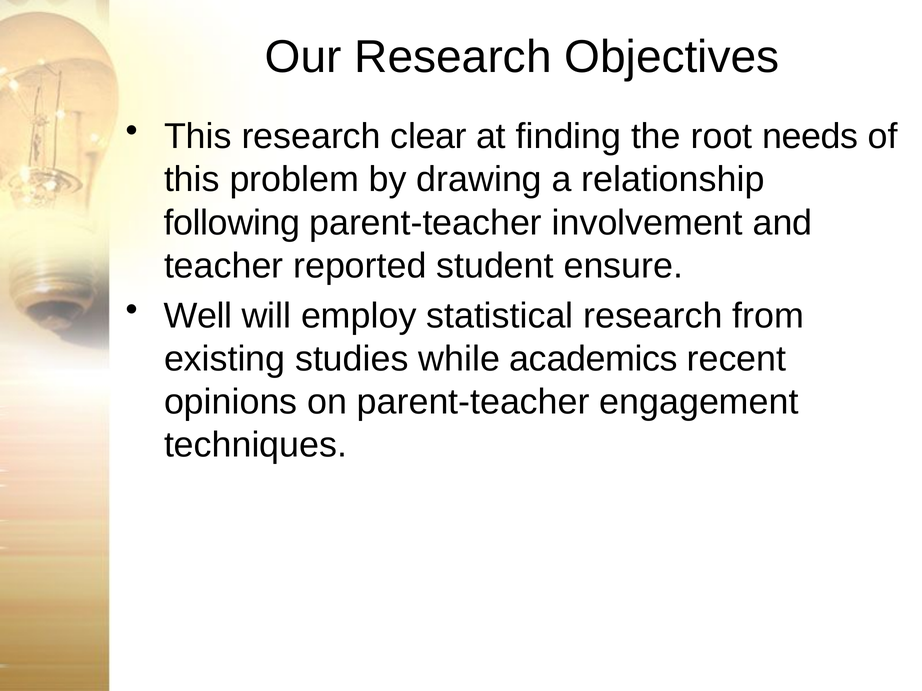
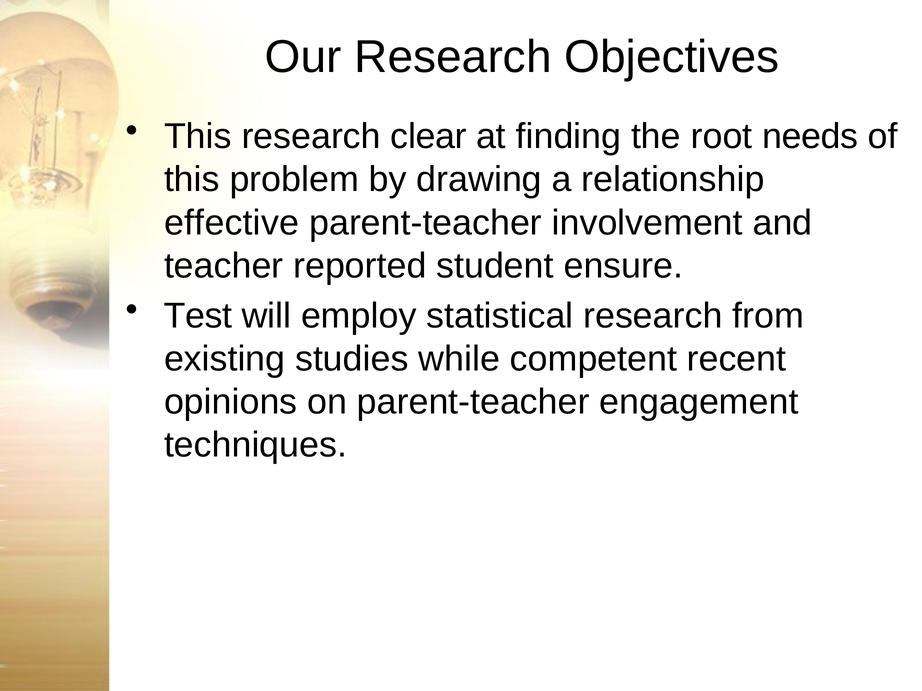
following: following -> effective (232, 223)
Well: Well -> Test (198, 316)
academics: academics -> competent (593, 359)
